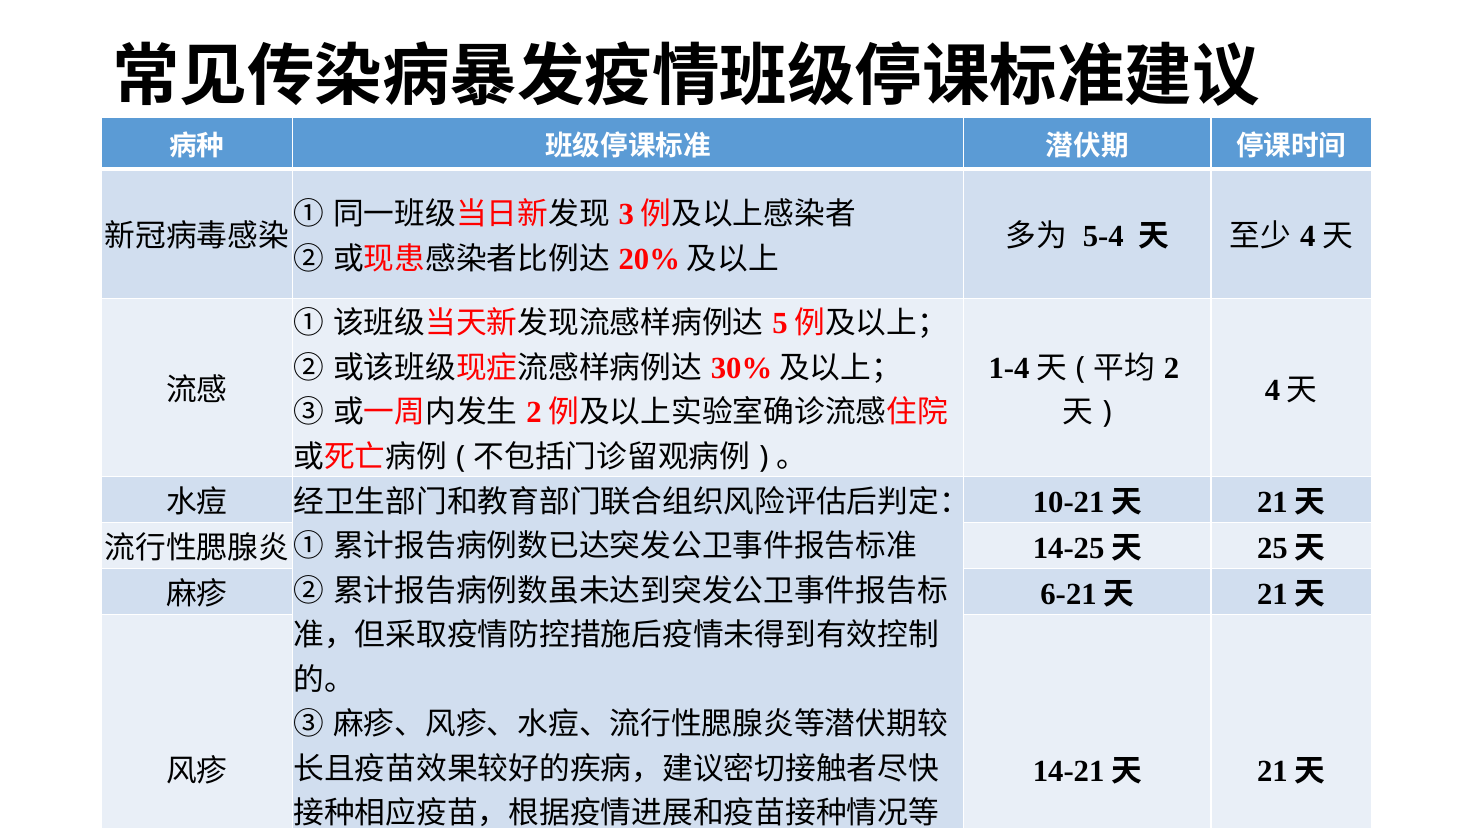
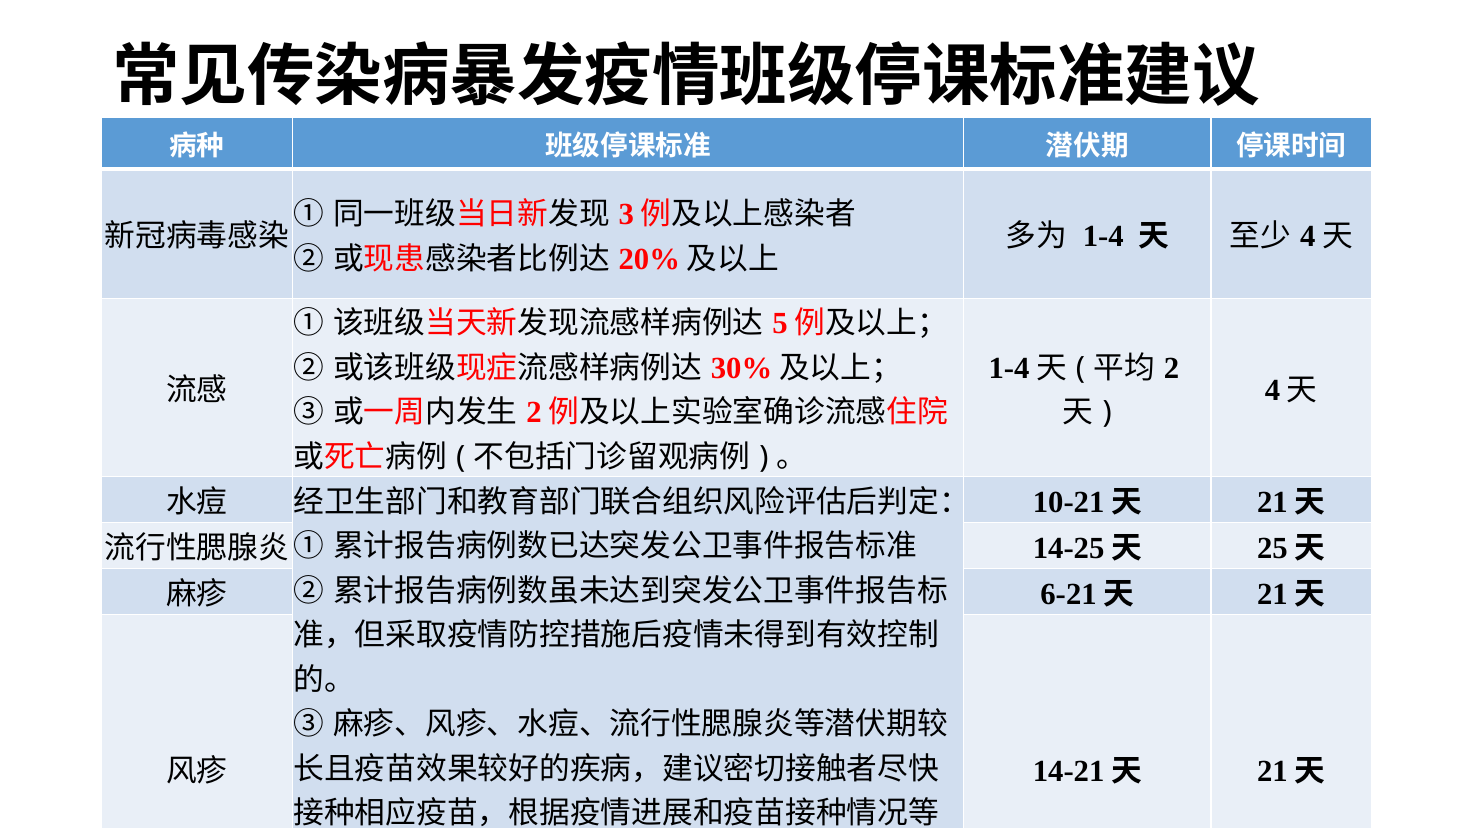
5-4: 5-4 -> 1-4 (1103, 237)
